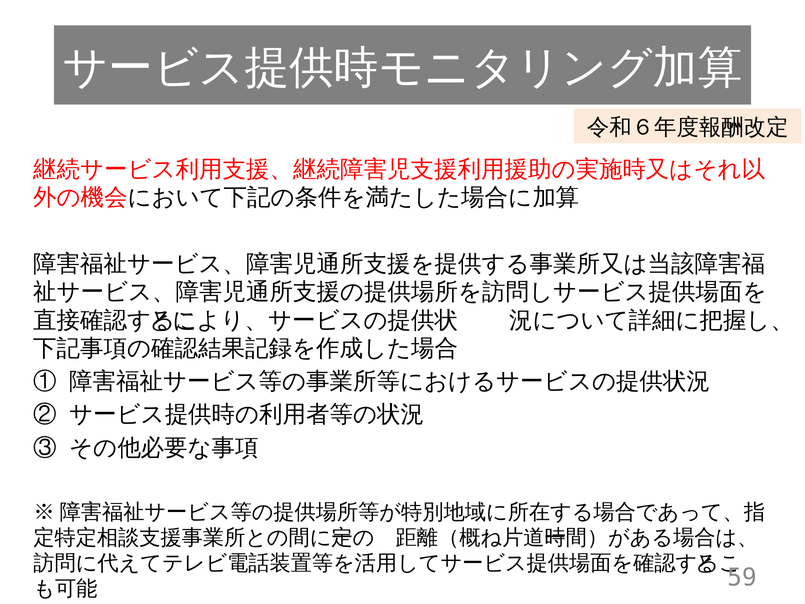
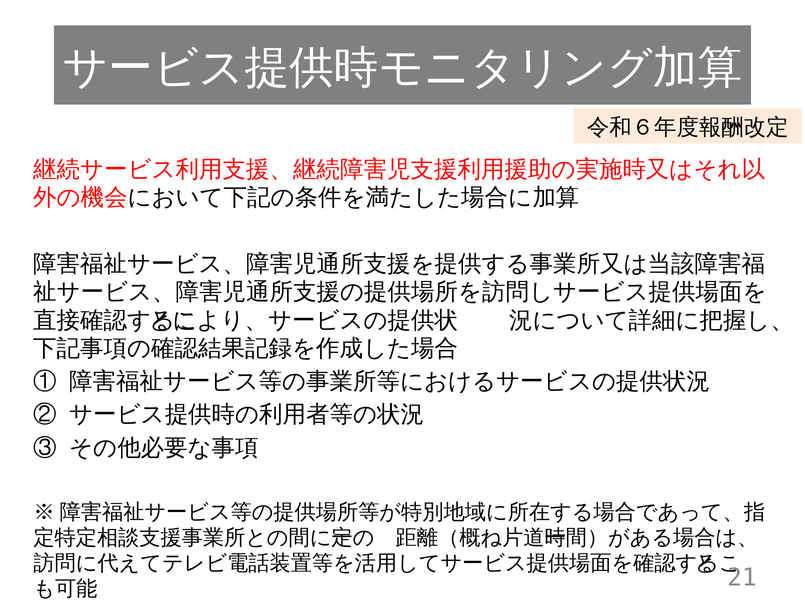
59: 59 -> 21 (742, 577)
